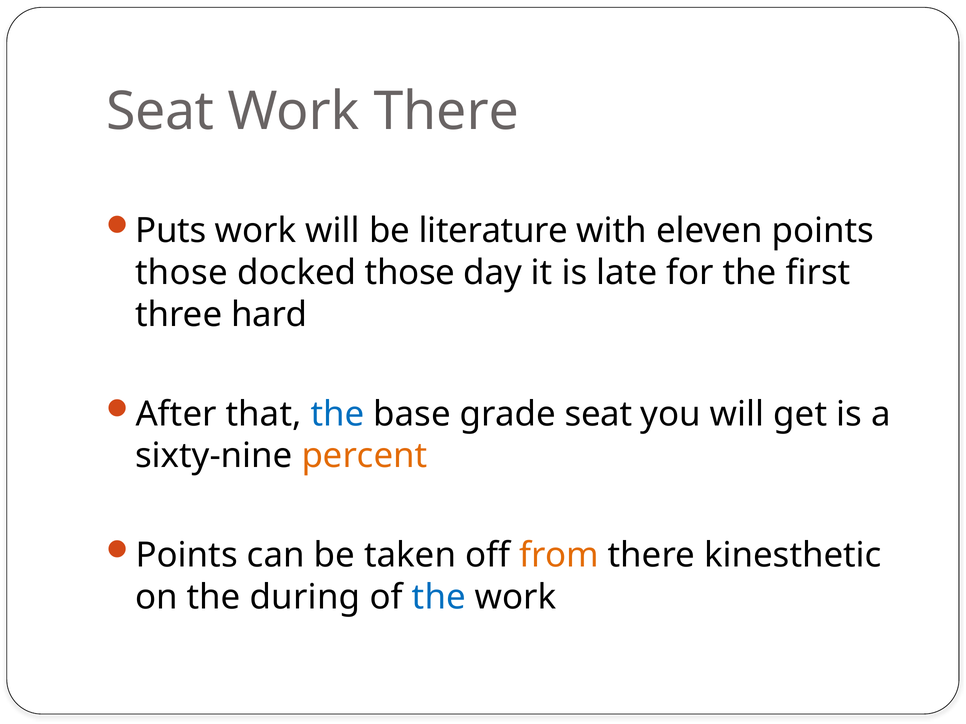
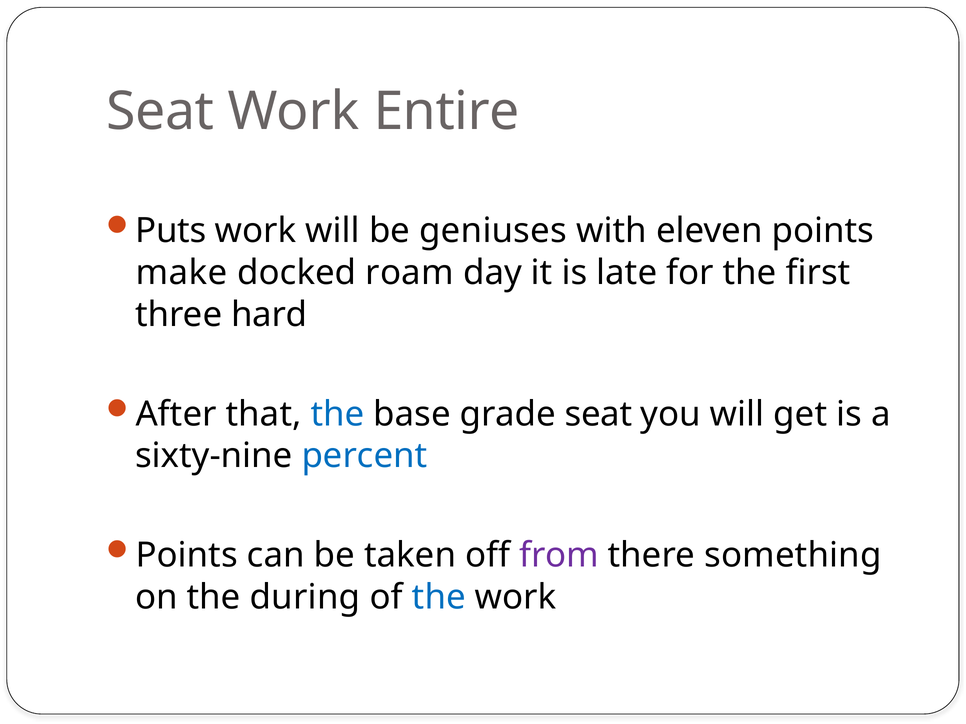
Work There: There -> Entire (447, 112)
literature: literature -> geniuses (493, 231)
those: those -> make (181, 273)
docked those: those -> roam (410, 273)
percent colour: orange -> blue (364, 456)
from colour: orange -> purple (559, 556)
kinesthetic: kinesthetic -> something (793, 556)
